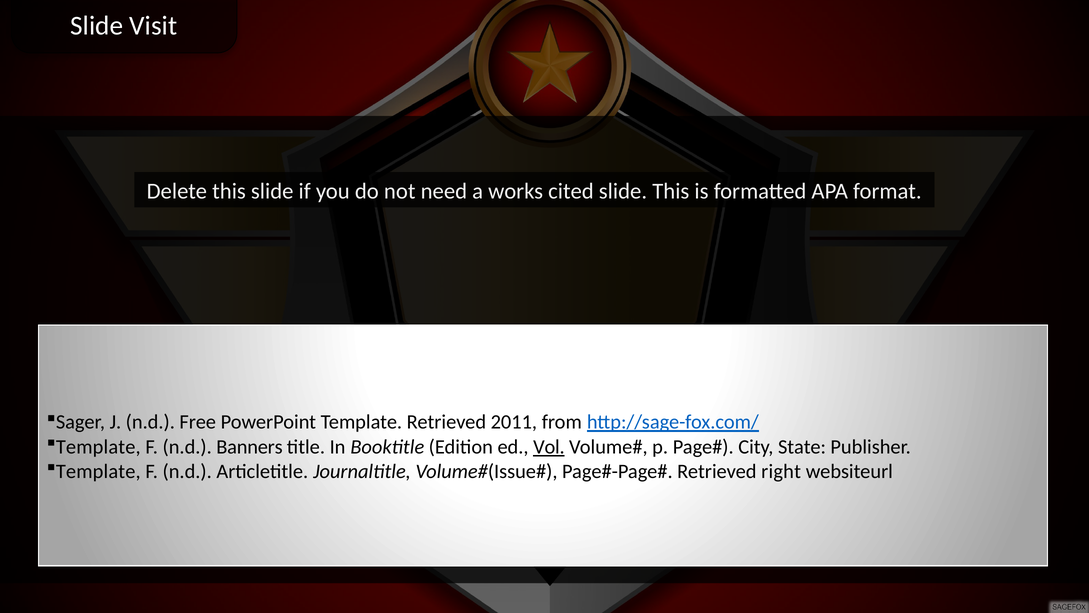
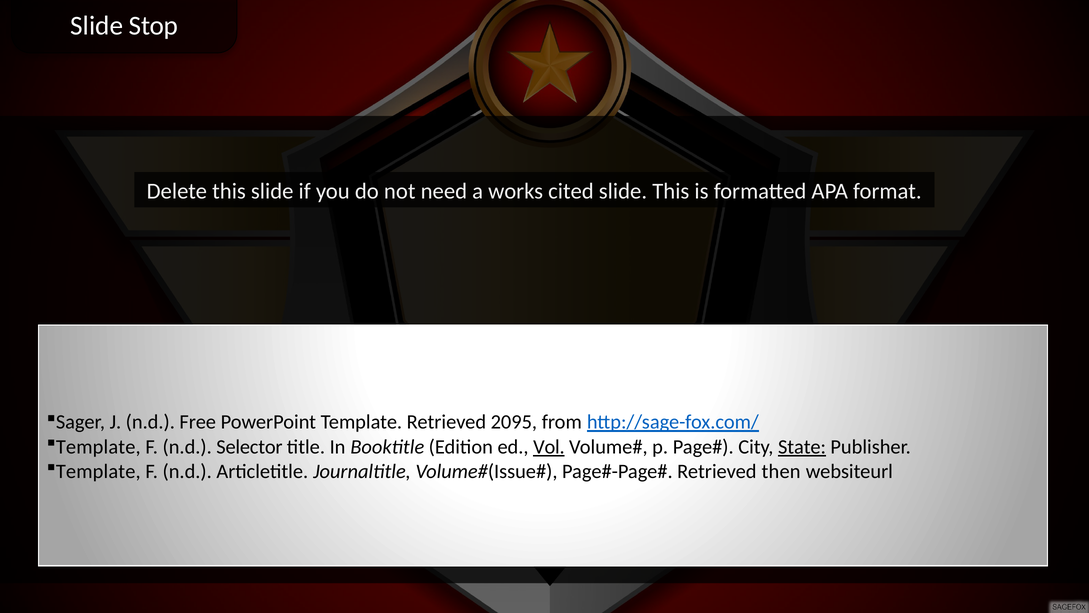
Visit: Visit -> Stop (154, 26)
2011: 2011 -> 2095 (514, 422)
Banners: Banners -> Selector (249, 447)
State underline: none -> present (802, 447)
right: right -> then (781, 471)
